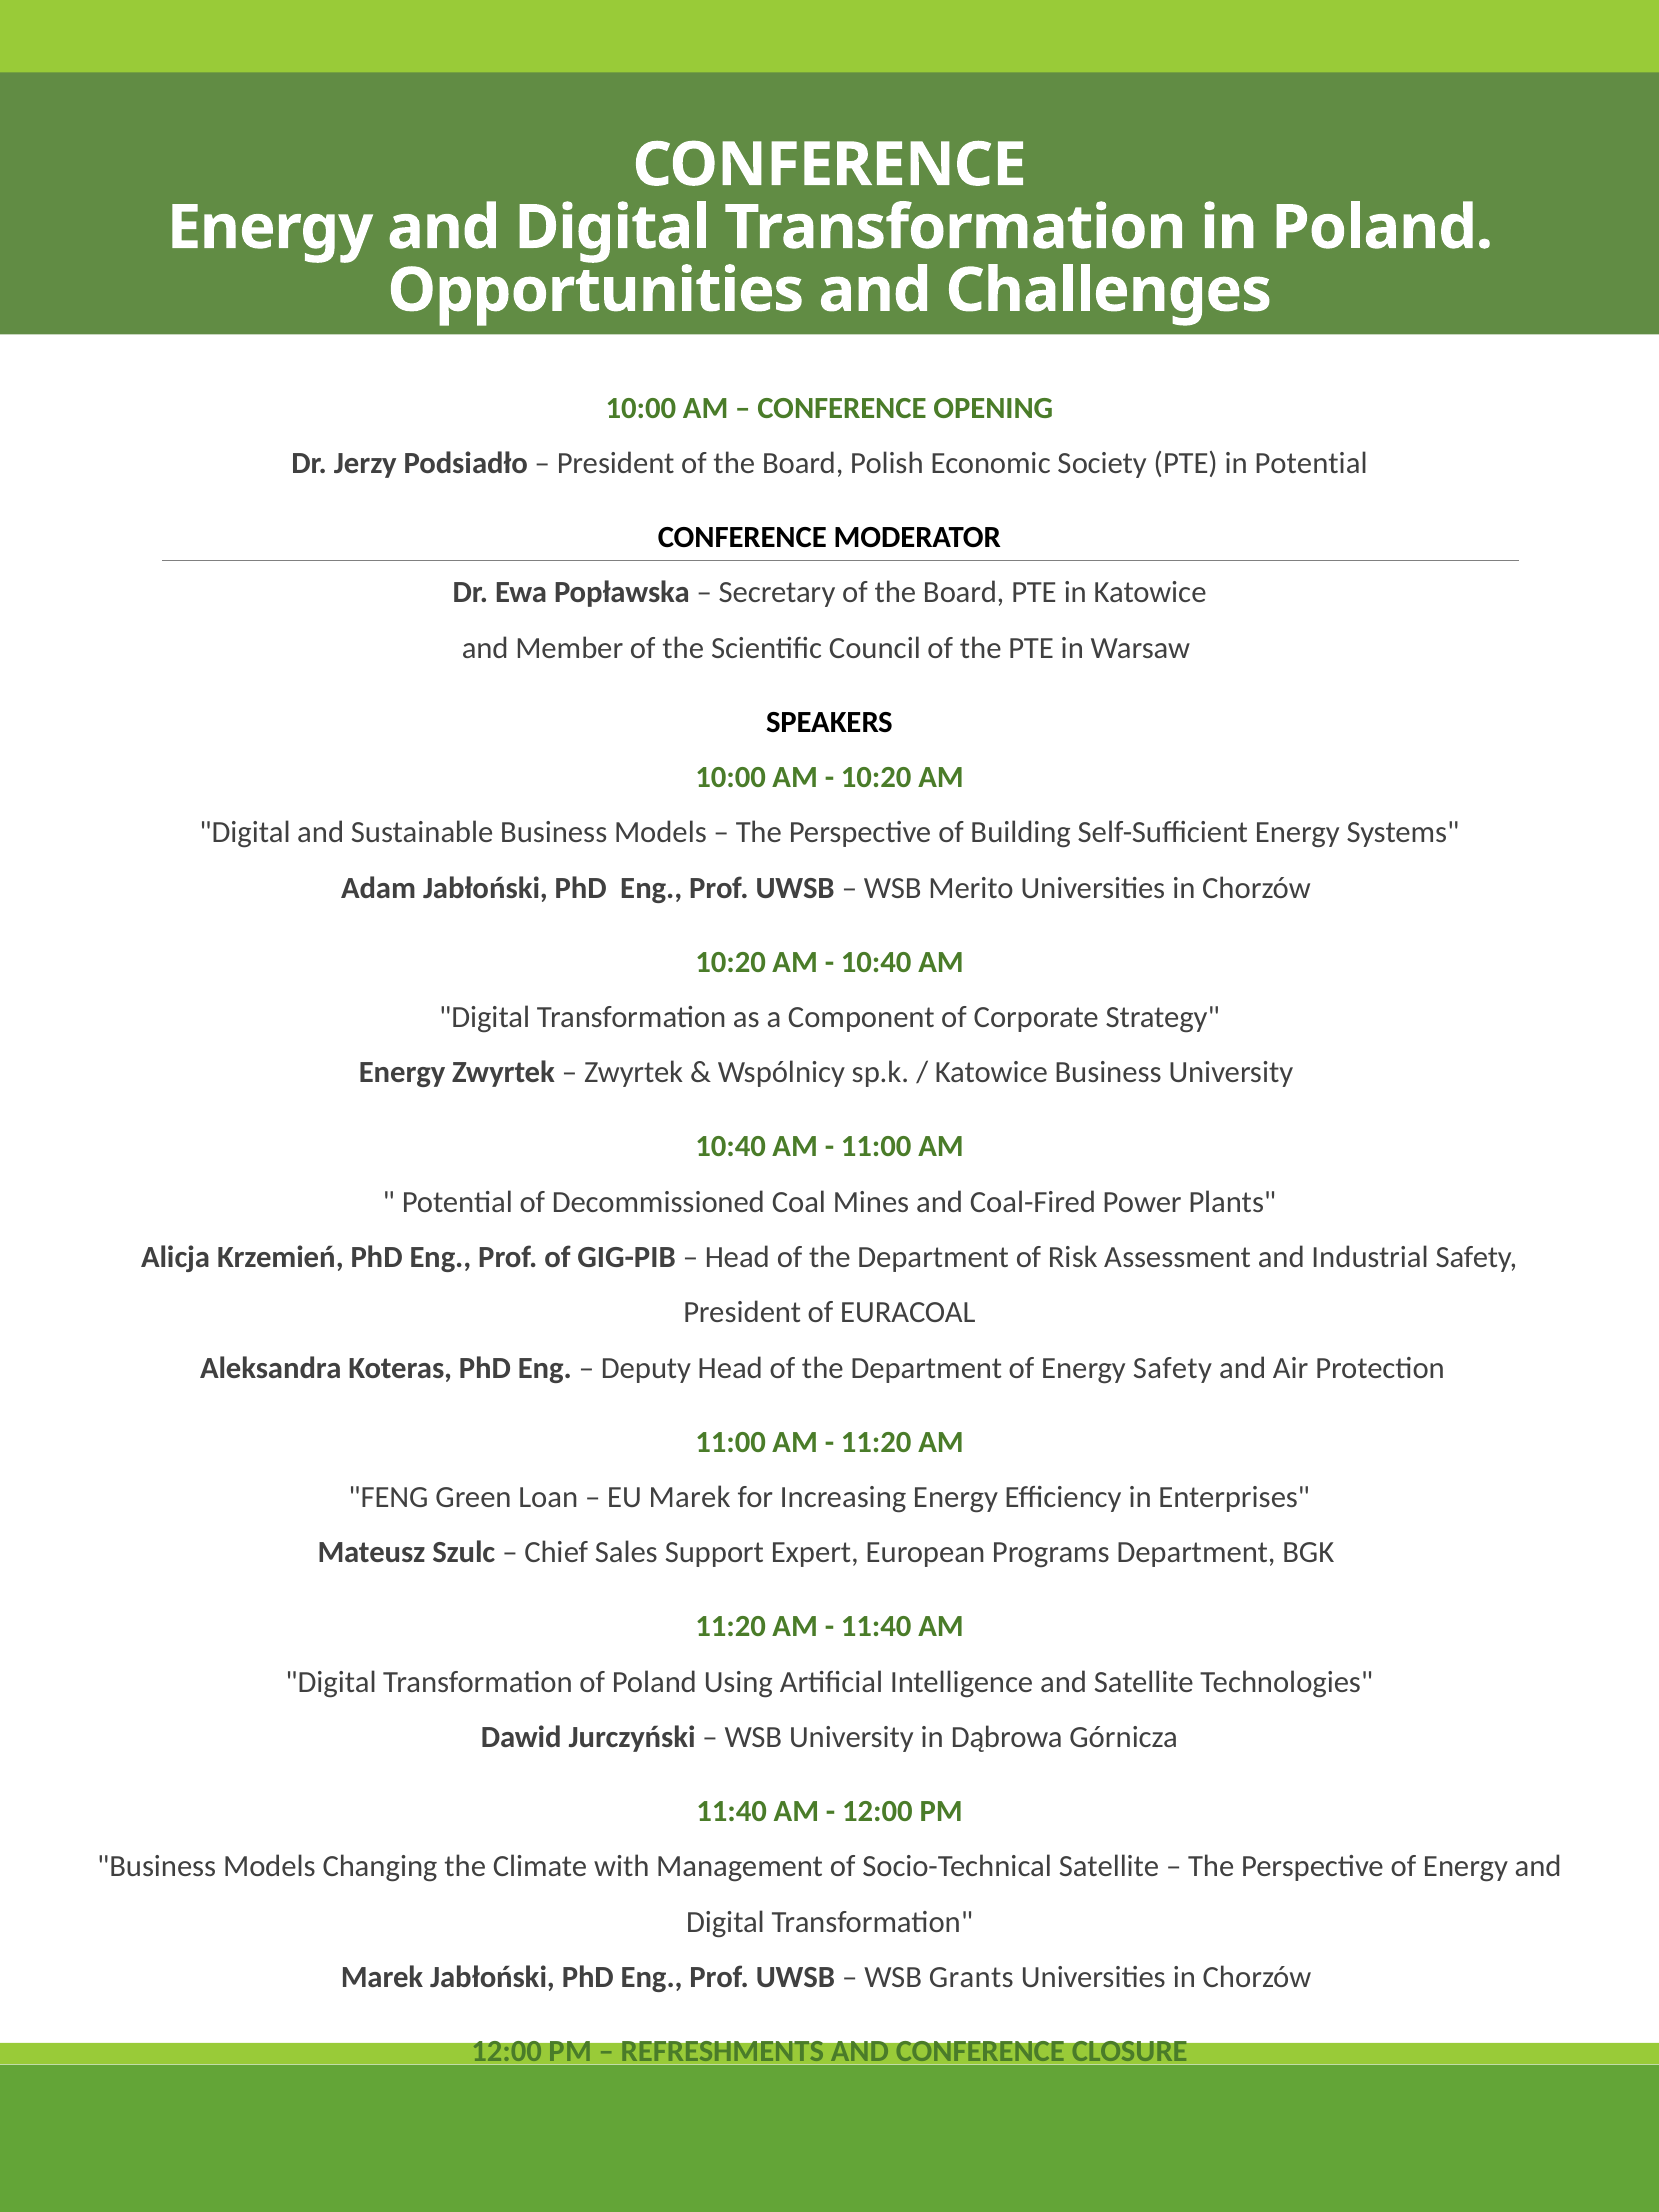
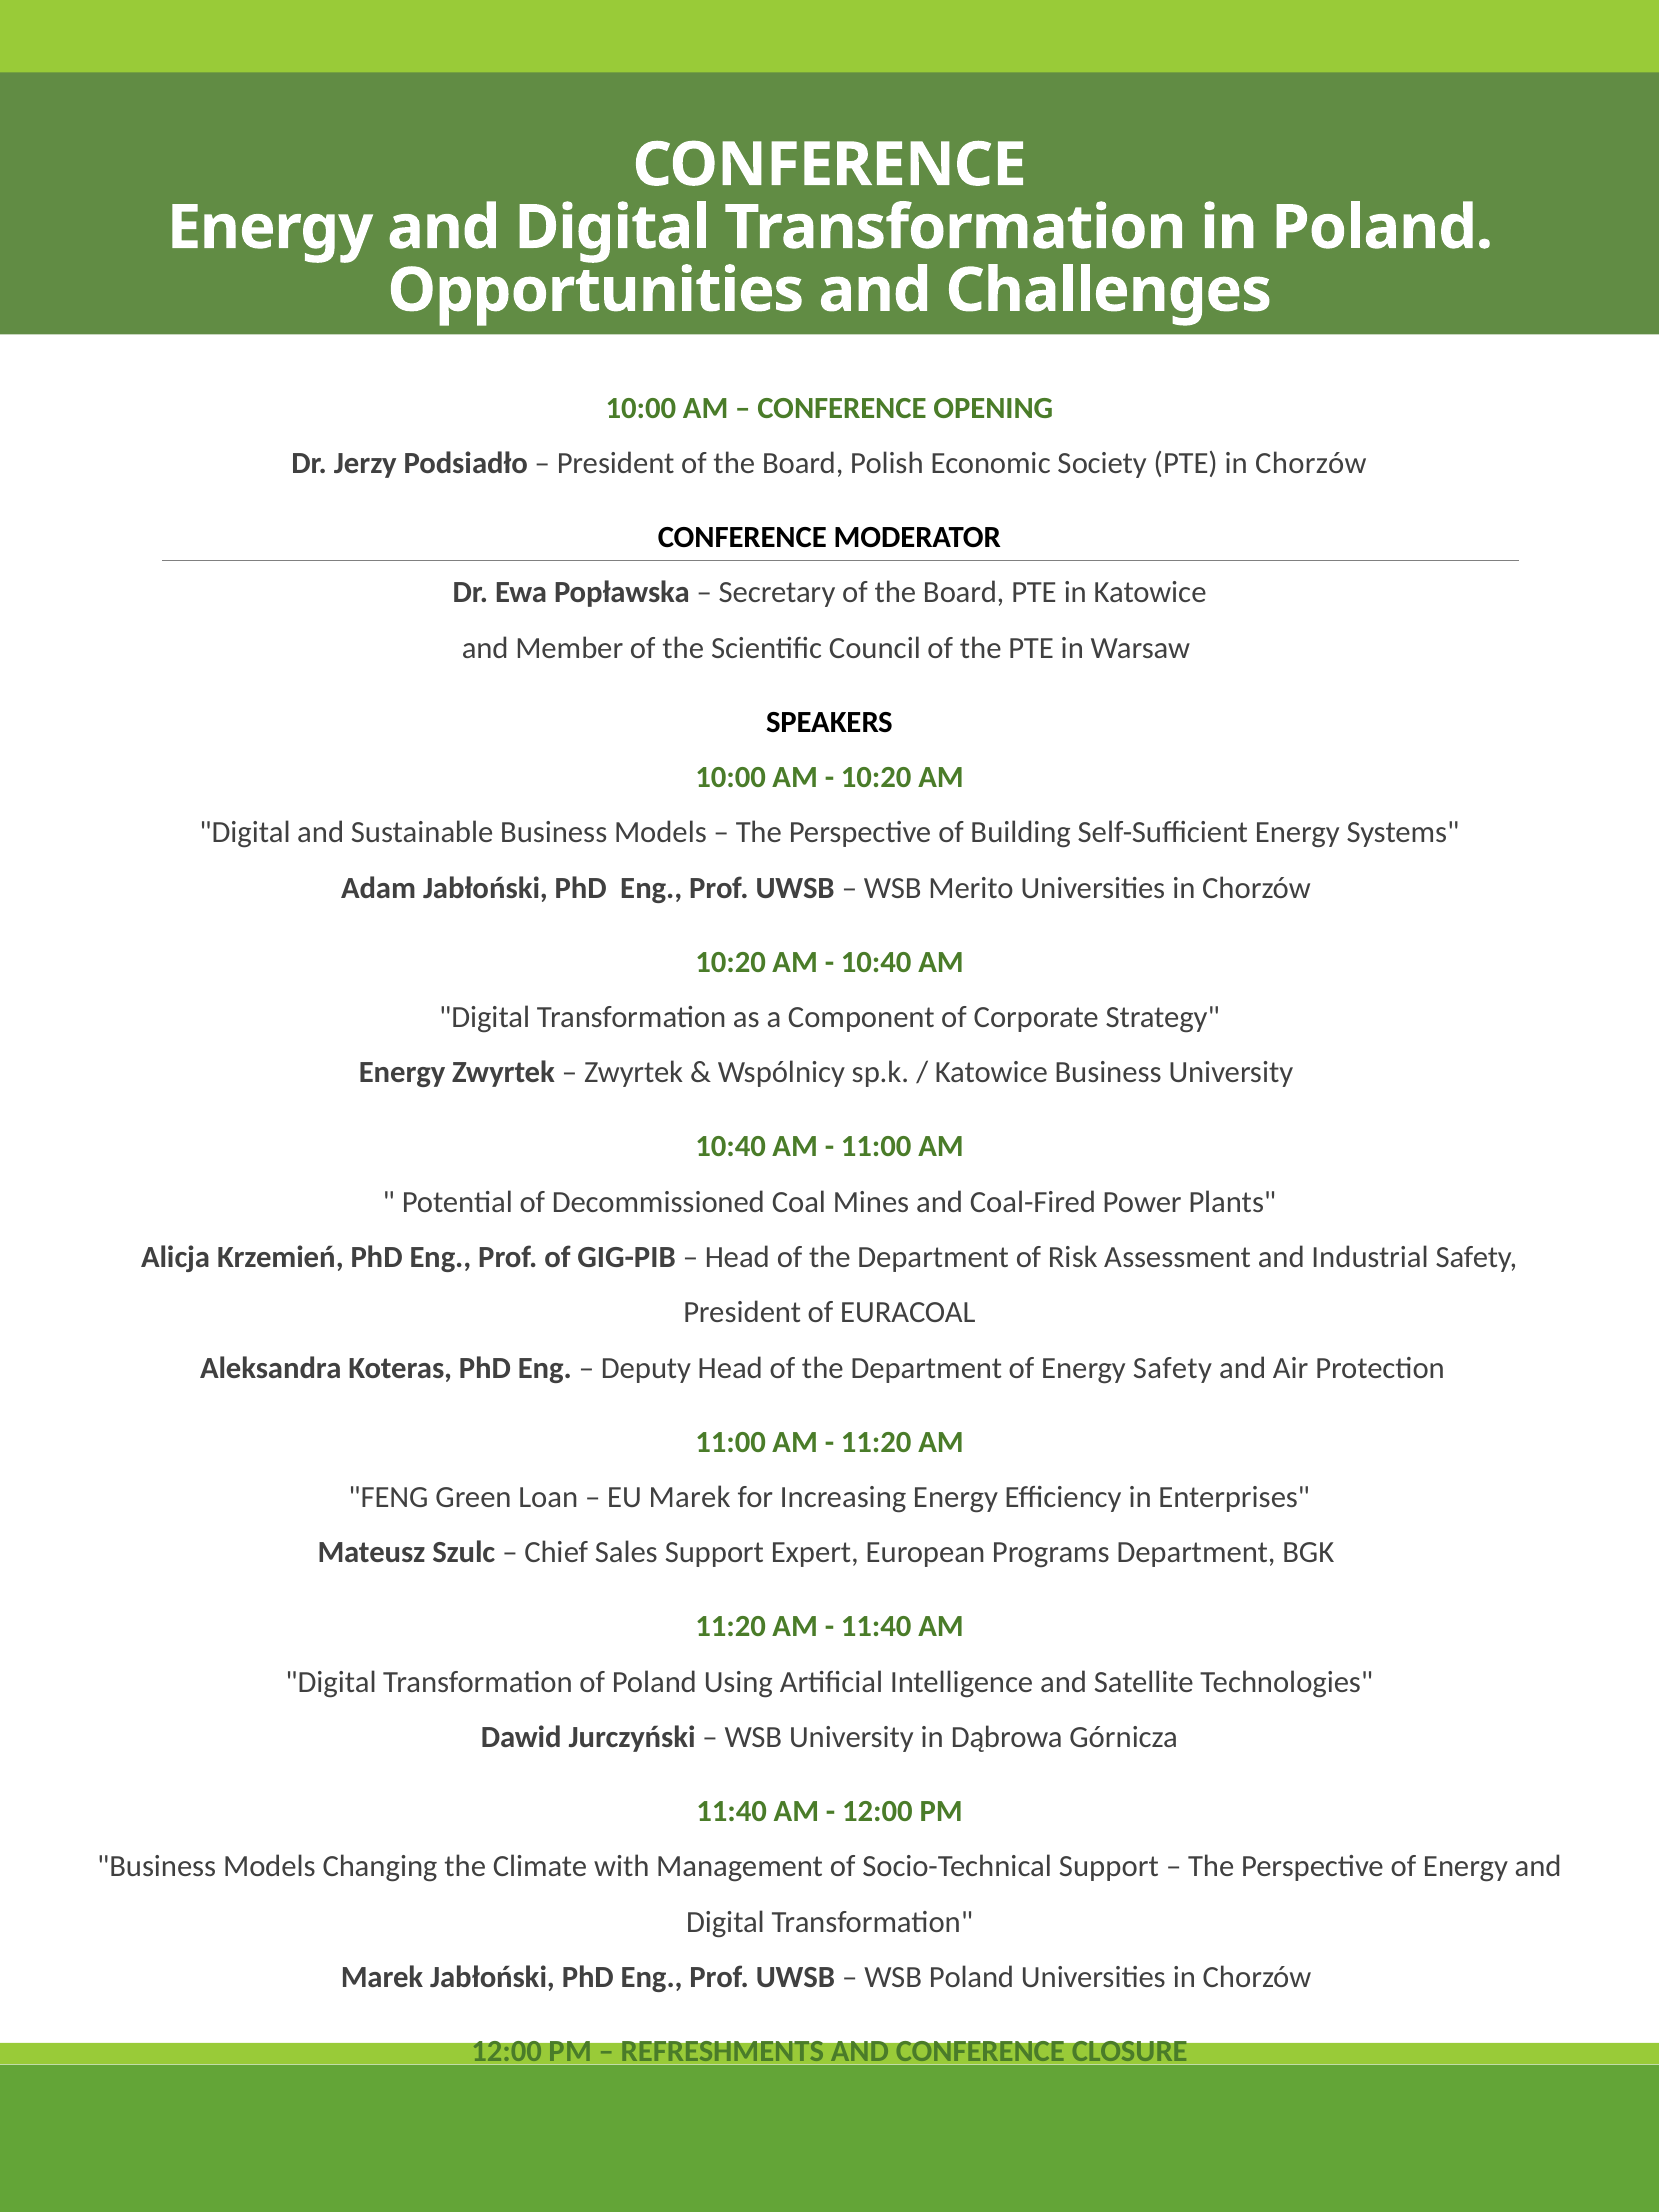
PTE in Potential: Potential -> Chorzów (1311, 464)
Socio-Technical Satellite: Satellite -> Support (1109, 1867)
WSB Grants: Grants -> Poland (972, 1977)
